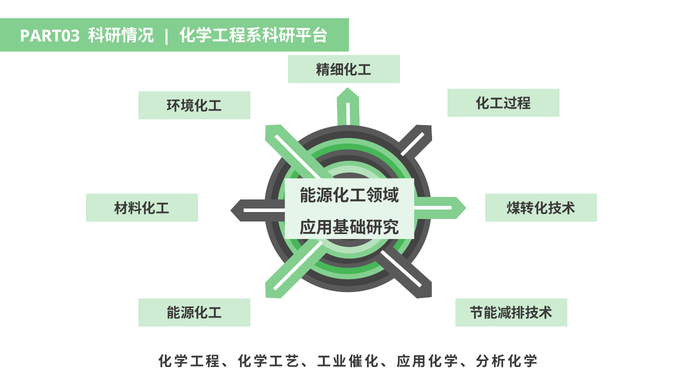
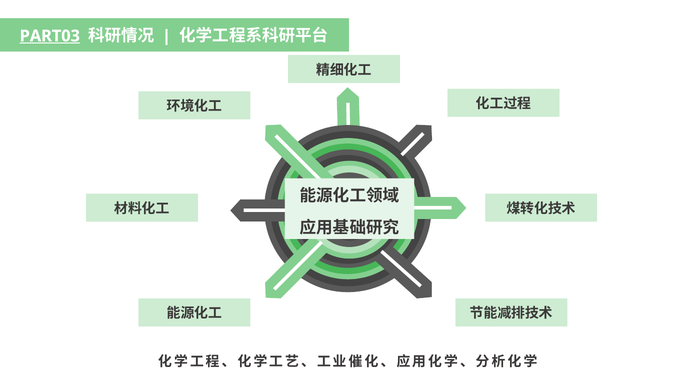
PART03 underline: none -> present (50, 36)
